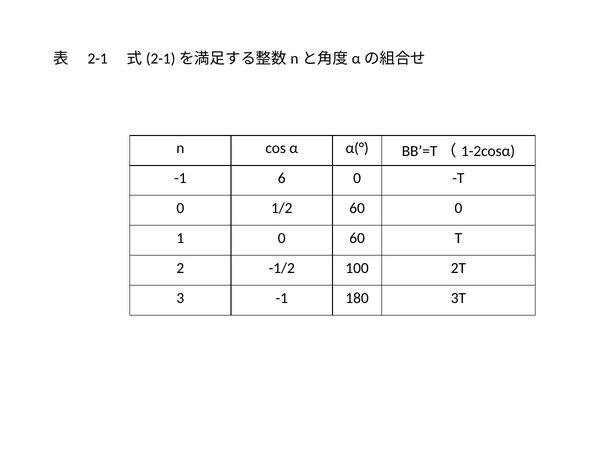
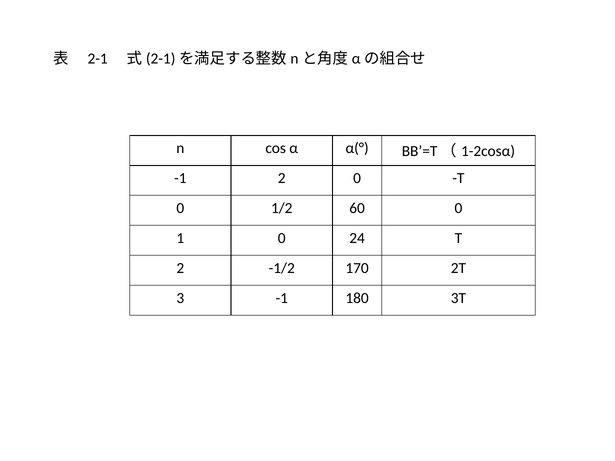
-1 6: 6 -> 2 (282, 178)
0 60: 60 -> 24 (357, 238)
100: 100 -> 170 (357, 268)
